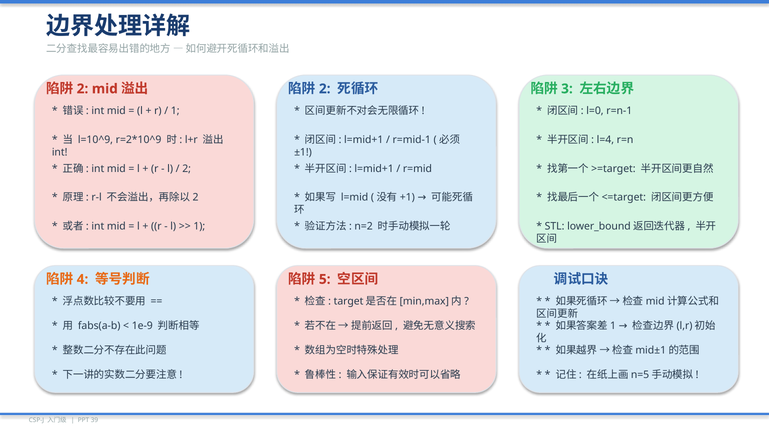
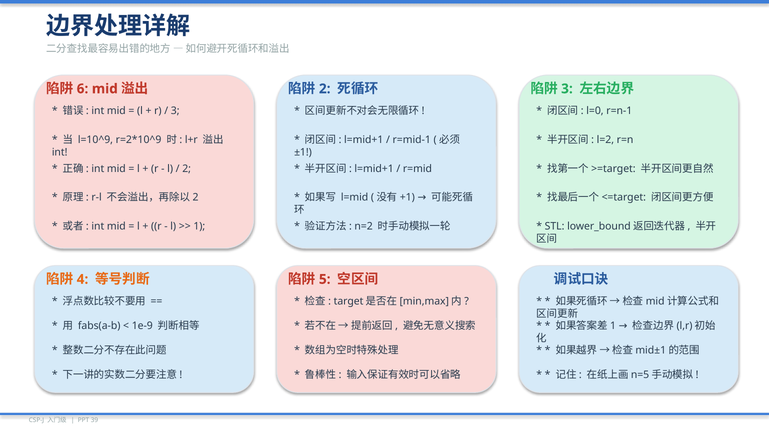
2: 2 -> 6 (82, 89)
1: 1 -> 3 (175, 111)
l=4: l=4 -> l=2 (605, 140)
